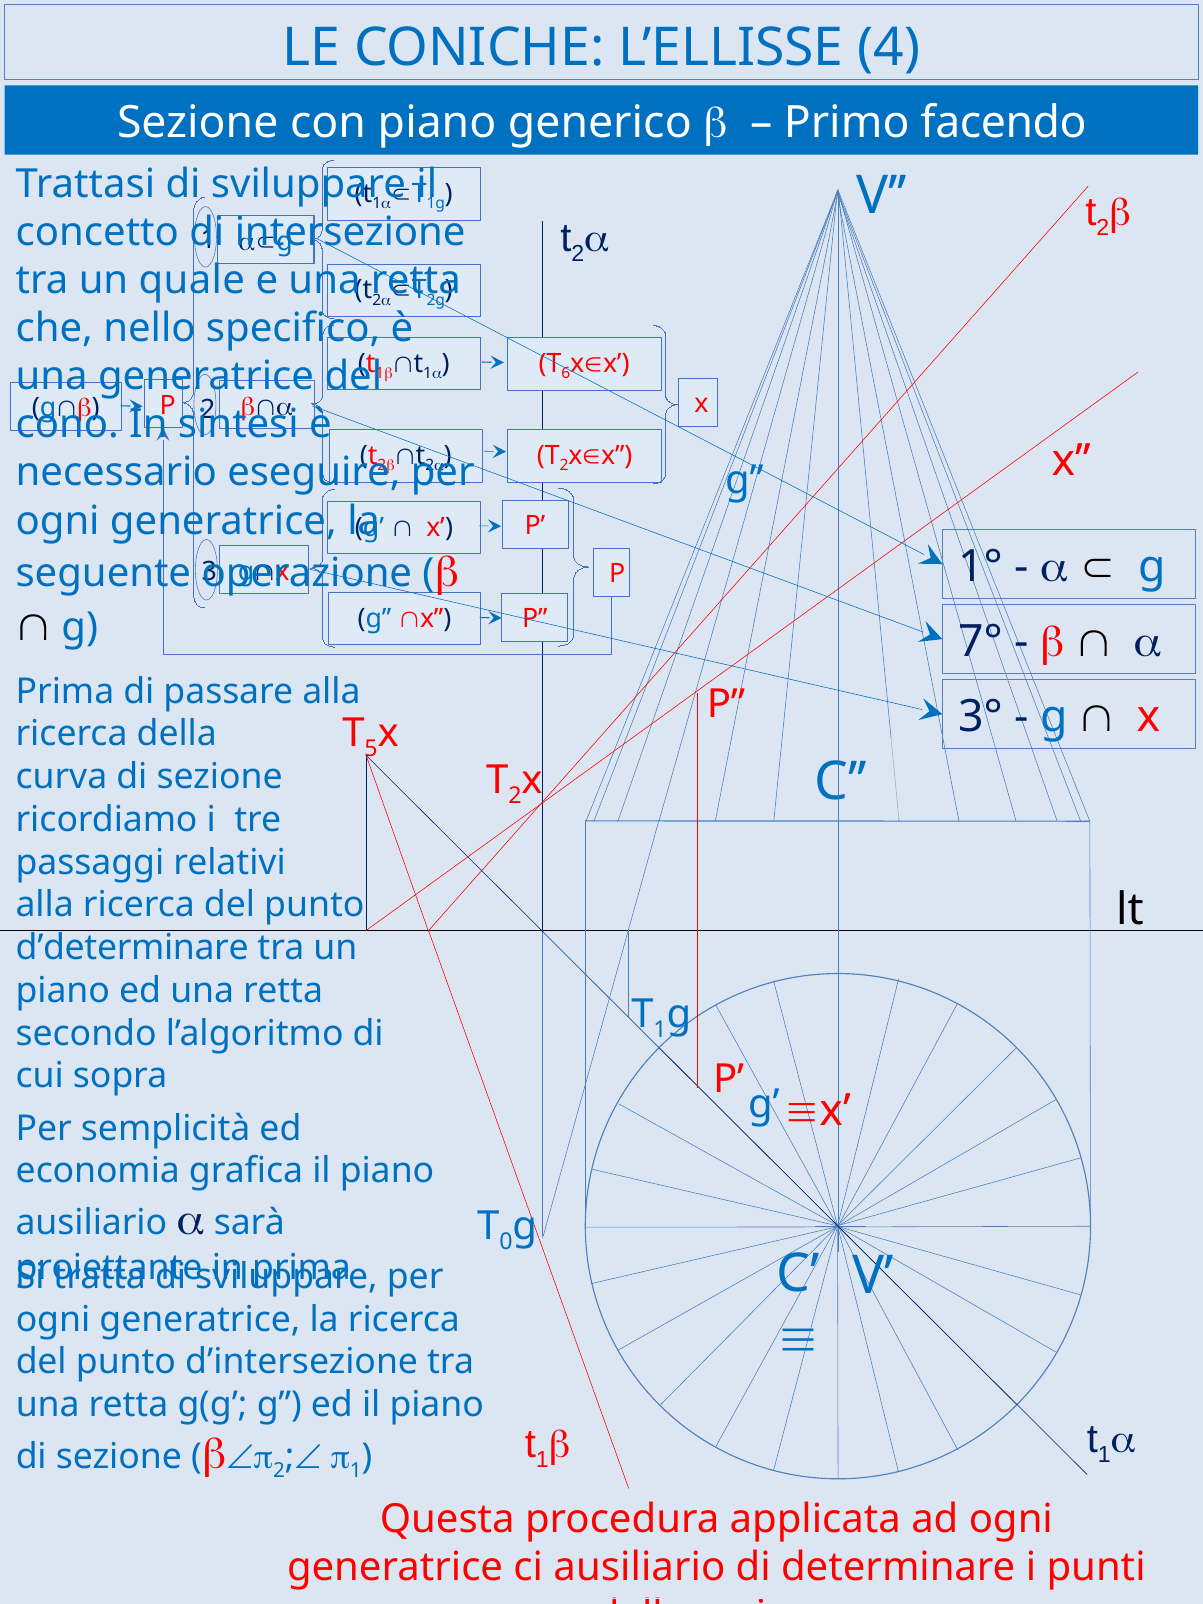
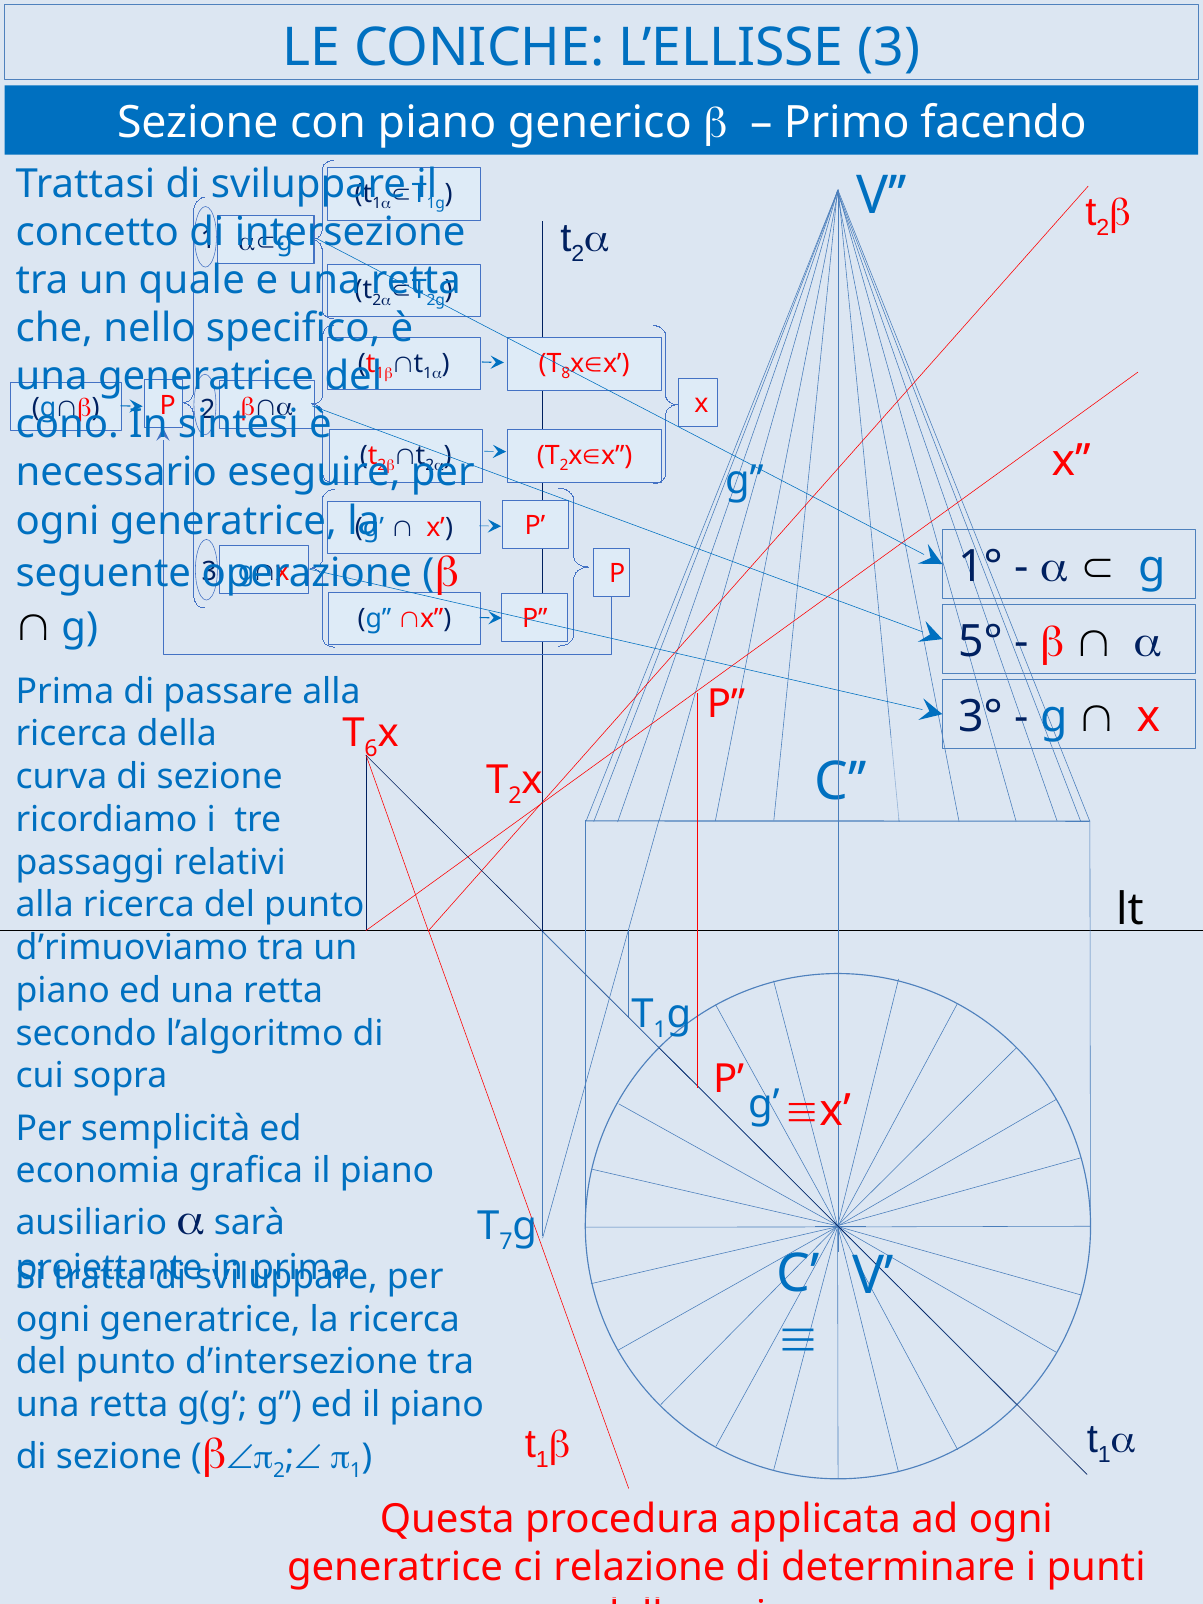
L’ELLISSE 4: 4 -> 3 (889, 48)
6: 6 -> 8 (566, 374)
7°: 7° -> 5° (980, 642)
5: 5 -> 6 (371, 749)
d’determinare: d’determinare -> d’rimuoviamo (132, 948)
0: 0 -> 7 (506, 1242)
ci ausiliario: ausiliario -> relazione (639, 1567)
